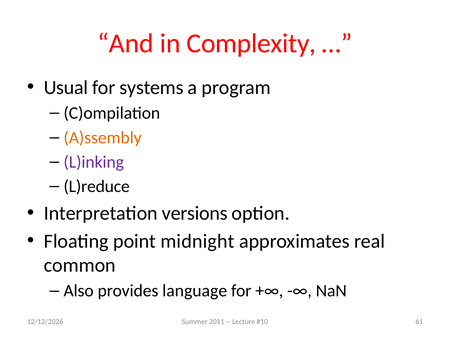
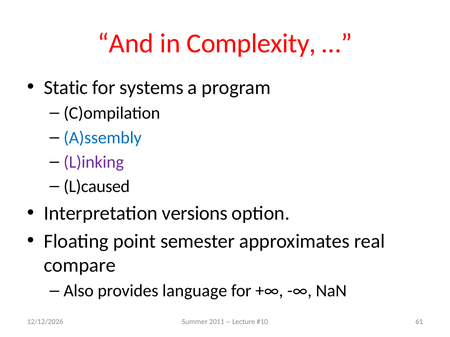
Usual: Usual -> Static (66, 88)
A)ssembly colour: orange -> blue (103, 138)
L)reduce: L)reduce -> L)caused (97, 187)
midnight: midnight -> semester (198, 241)
common: common -> compare (80, 265)
